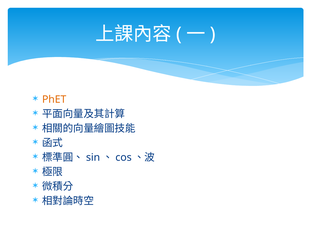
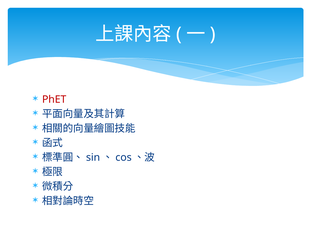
PhET colour: orange -> red (54, 100)
